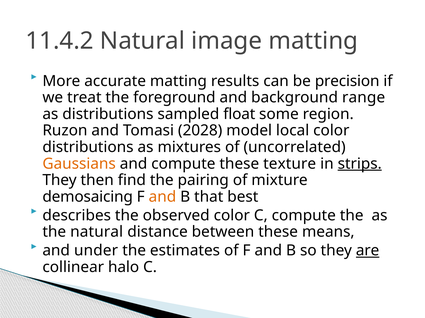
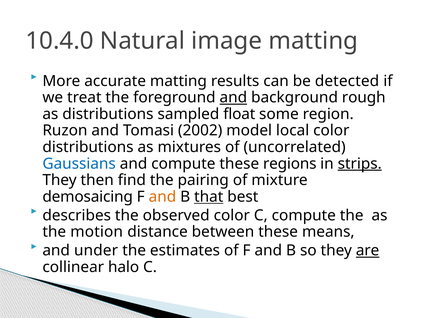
11.4.2: 11.4.2 -> 10.4.0 (60, 41)
precision: precision -> detected (347, 81)
and underline: none -> present (233, 98)
range: range -> rough (364, 98)
2028: 2028 -> 2002 (200, 131)
Gaussians colour: orange -> blue (79, 164)
texture: texture -> regions (290, 164)
that underline: none -> present (209, 197)
the natural: natural -> motion (97, 232)
